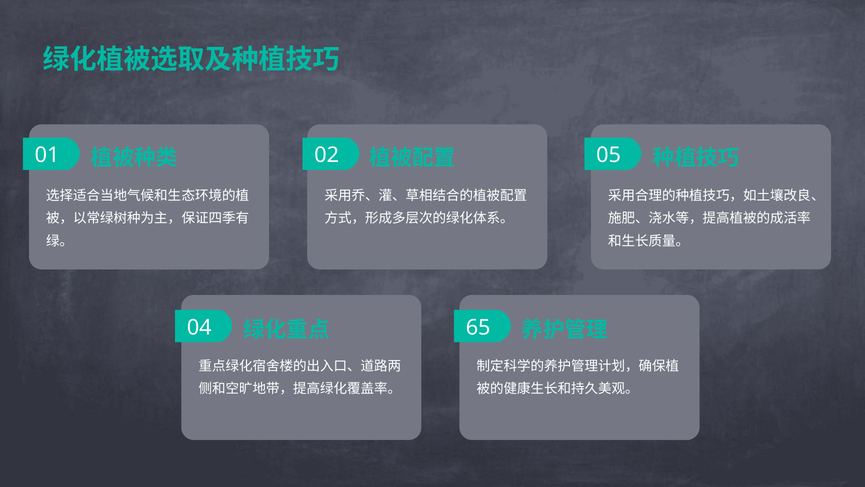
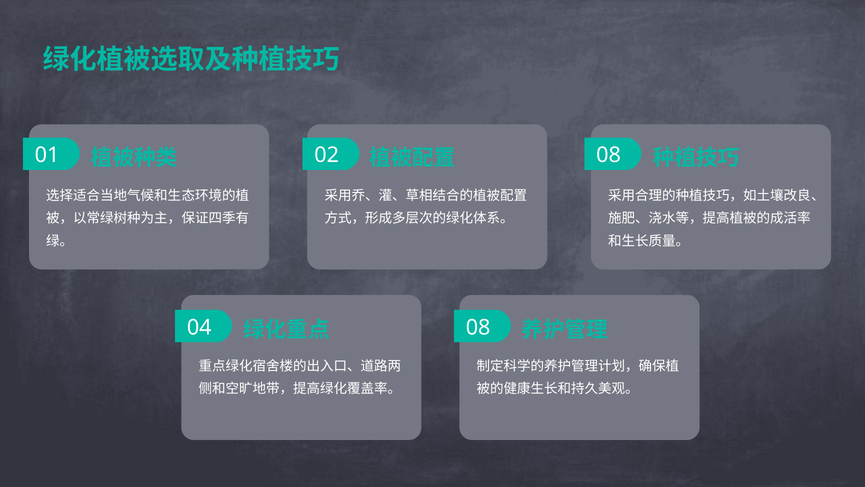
02 05: 05 -> 08 (609, 155)
04 65: 65 -> 08 (478, 327)
